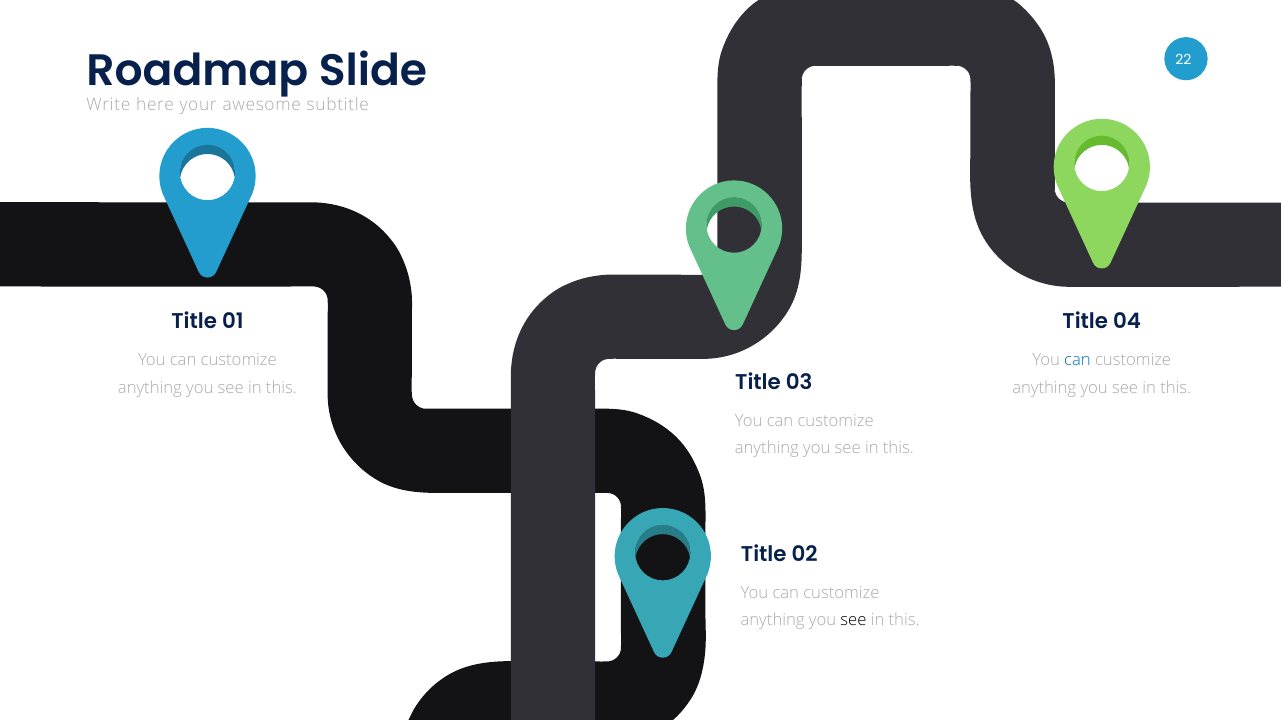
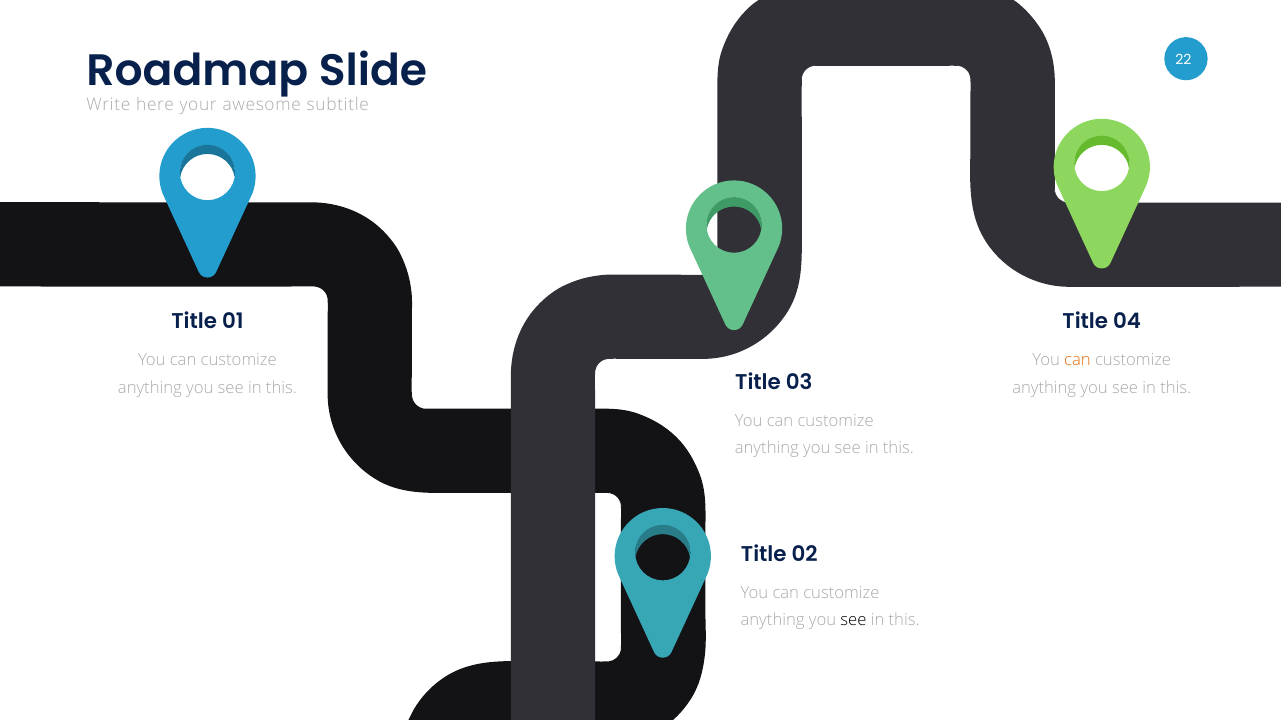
can colour: blue -> orange (1077, 361)
